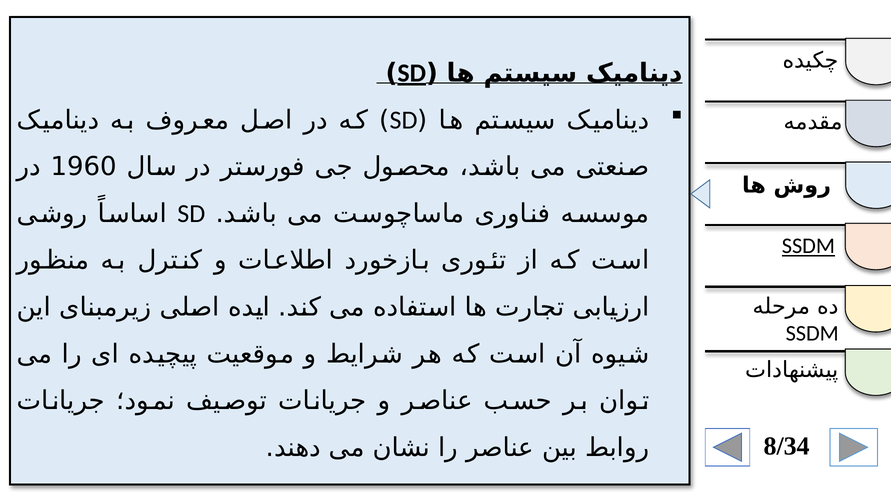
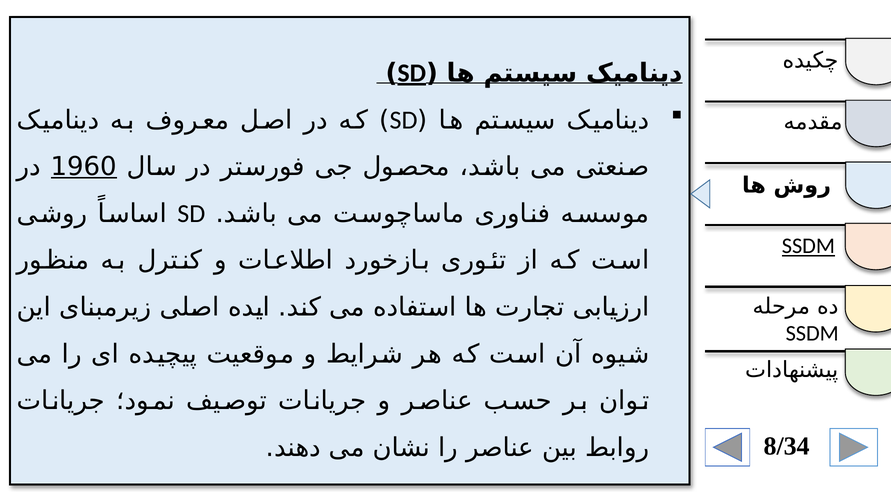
1960 underline: none -> present (84, 167)
